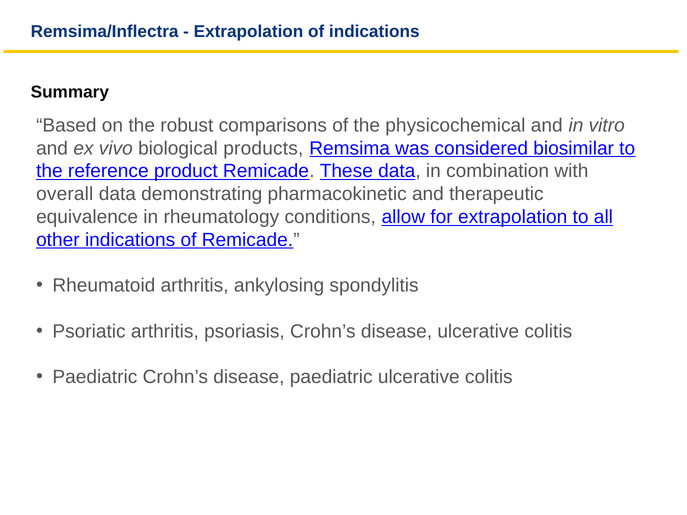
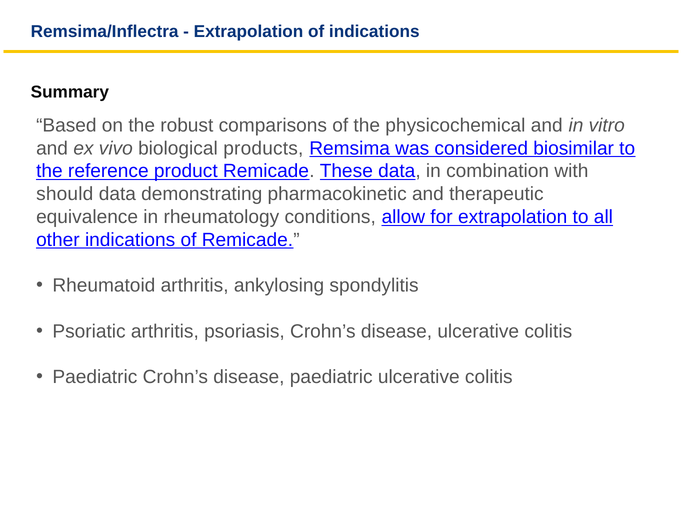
overall: overall -> should (65, 194)
